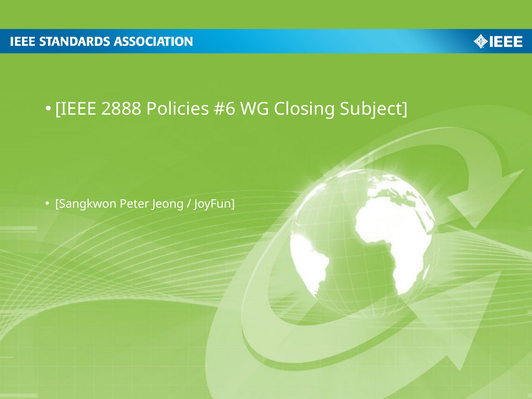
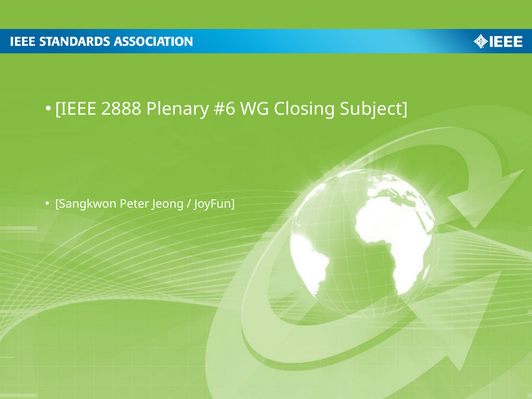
Policies: Policies -> Plenary (178, 109)
